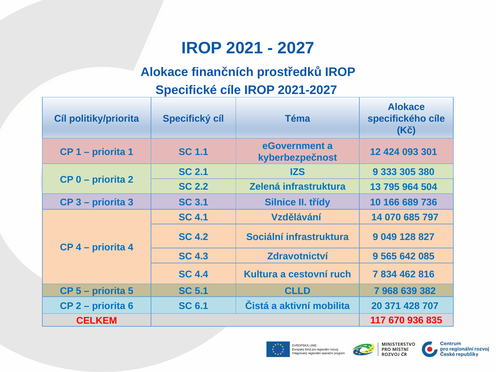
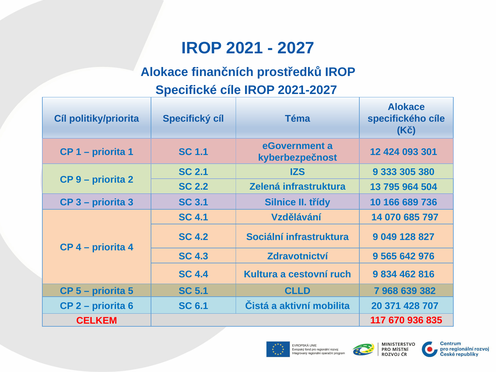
CP 0: 0 -> 9 (79, 179)
085: 085 -> 976 (426, 256)
ruch 7: 7 -> 9 (375, 274)
